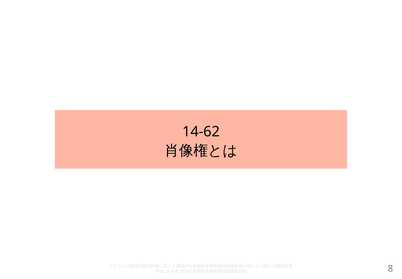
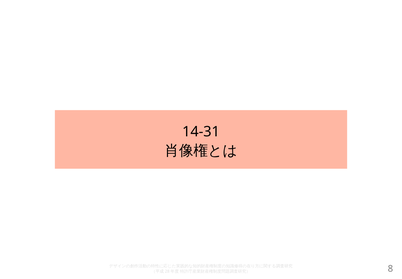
14-62: 14-62 -> 14-31 (201, 131)
